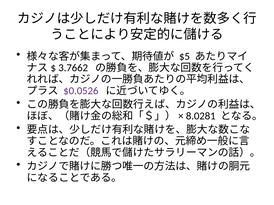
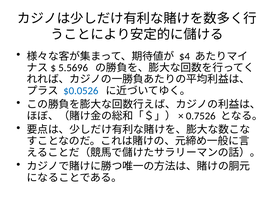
$5: $5 -> $4 (185, 56)
3.7662: 3.7662 -> 5.5696 (73, 68)
$0.0526 colour: purple -> blue (81, 91)
8.0281: 8.0281 -> 0.7526 (201, 116)
